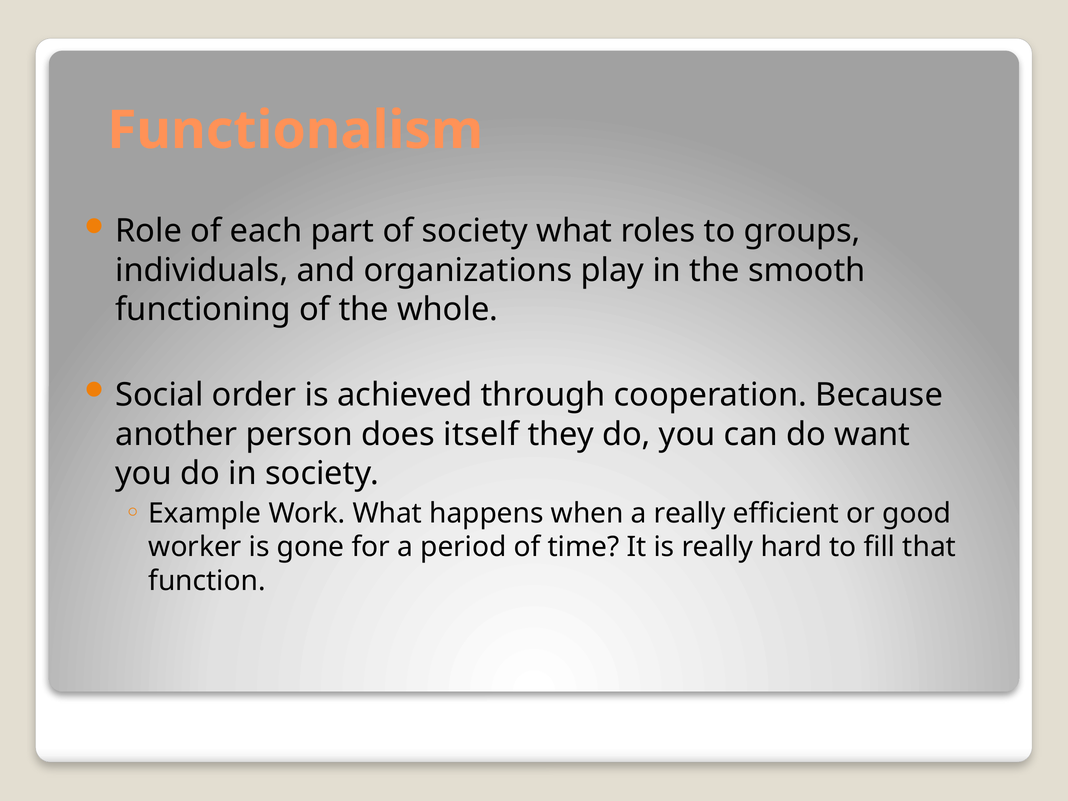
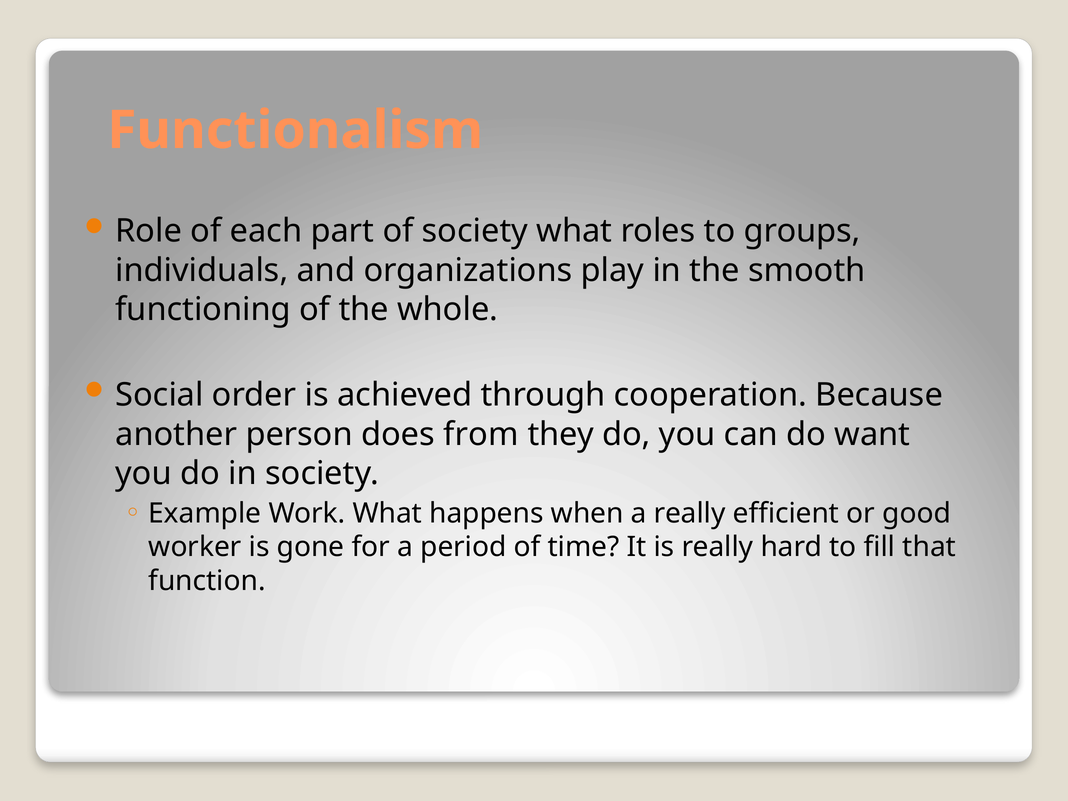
itself: itself -> from (481, 434)
